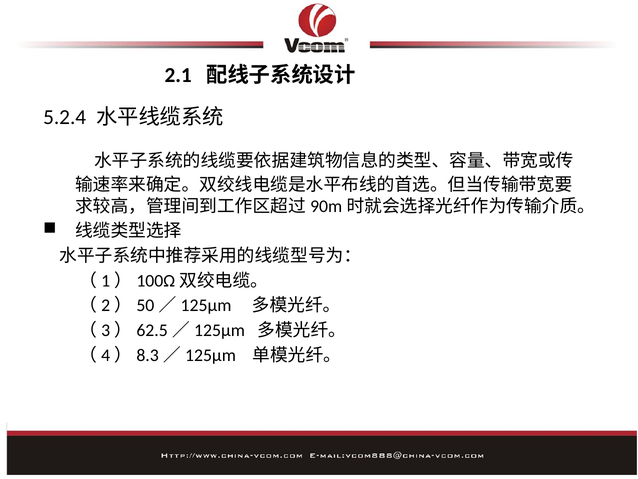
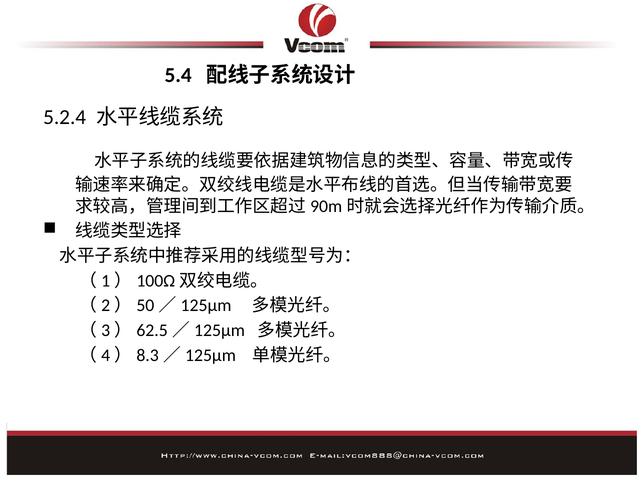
2.1: 2.1 -> 5.4 (178, 75)
